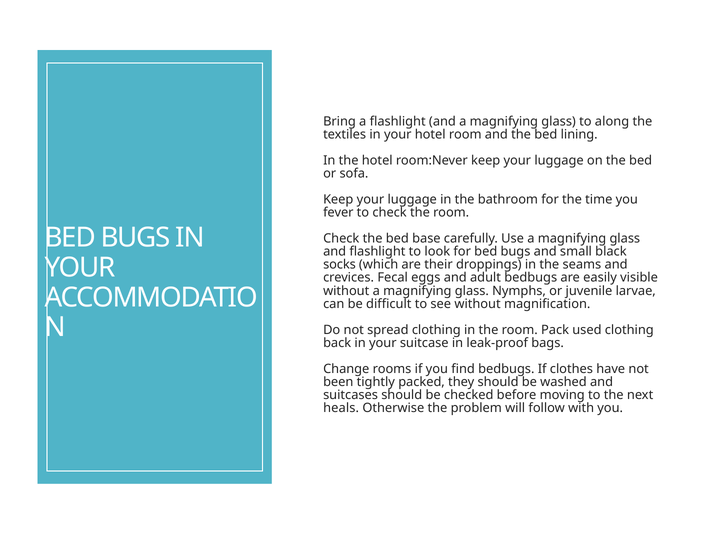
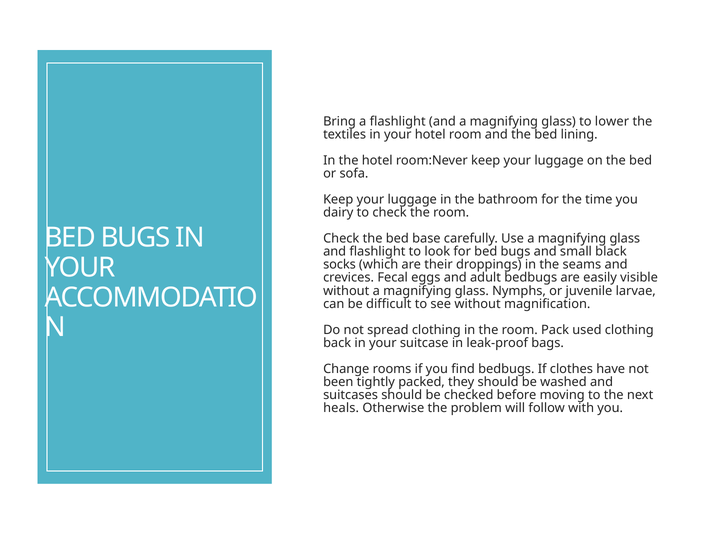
along: along -> lower (612, 122)
fever: fever -> dairy (338, 213)
